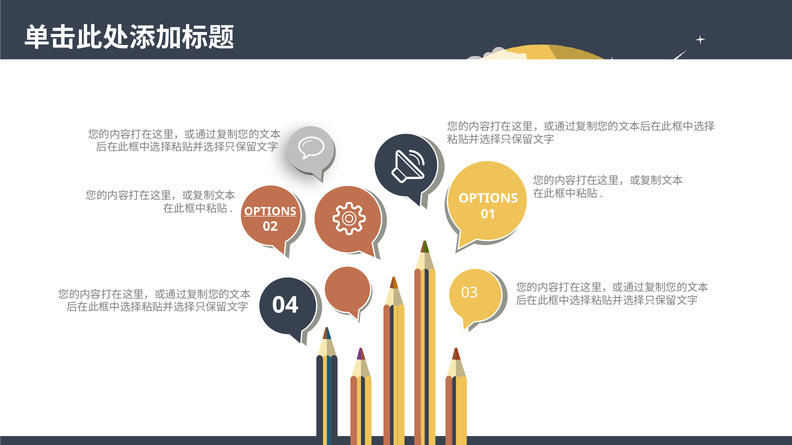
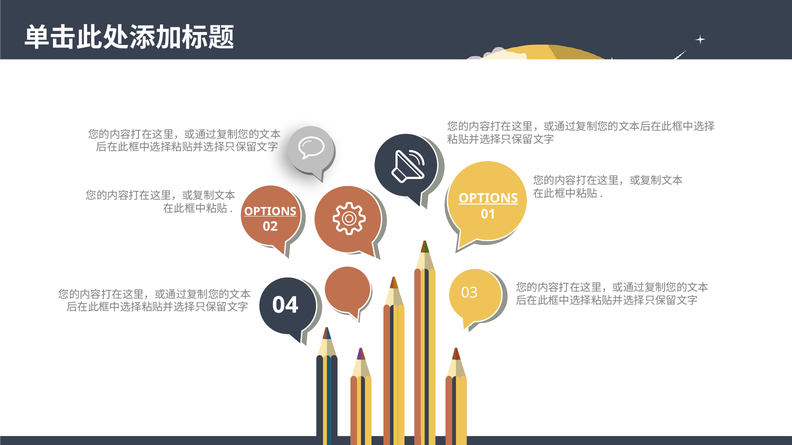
OPTIONS underline: none -> present (488, 198)
